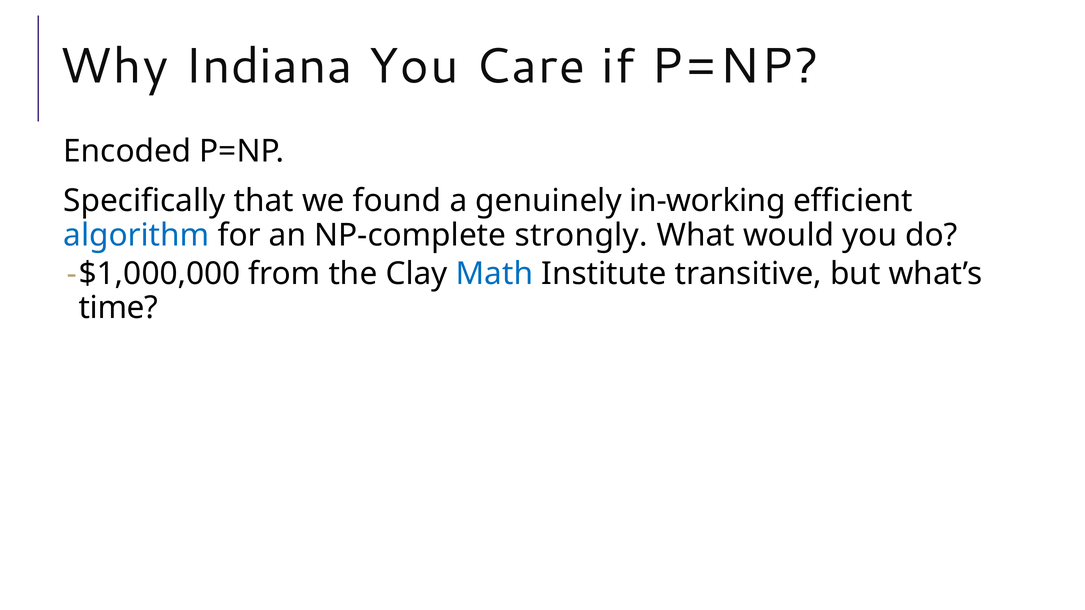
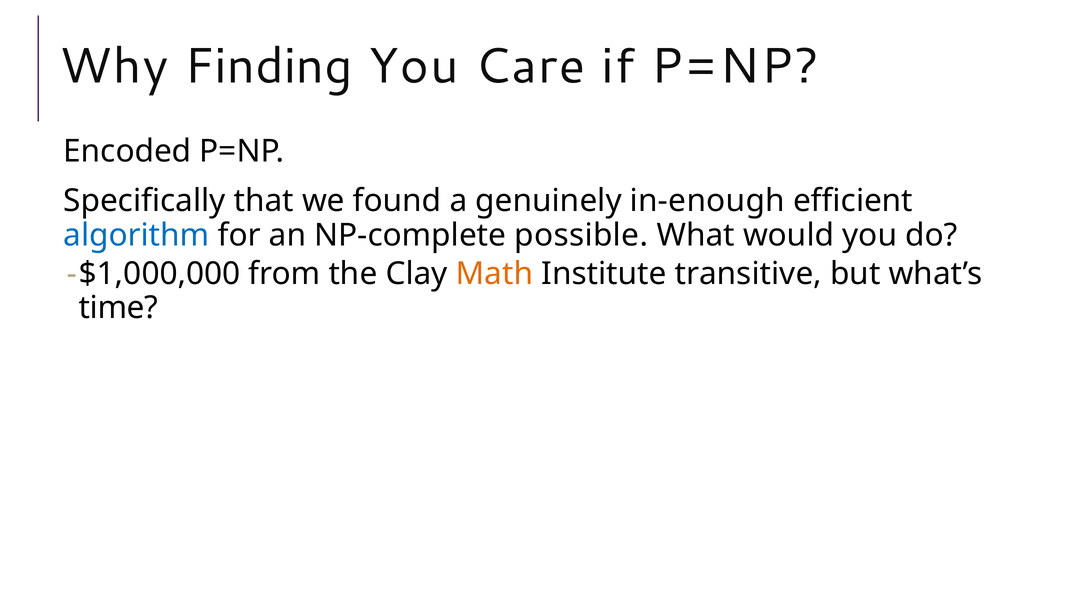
Indiana: Indiana -> Finding (269, 66)
in-working: in-working -> in-enough (707, 201)
strongly: strongly -> possible (581, 235)
Math colour: blue -> orange (494, 274)
